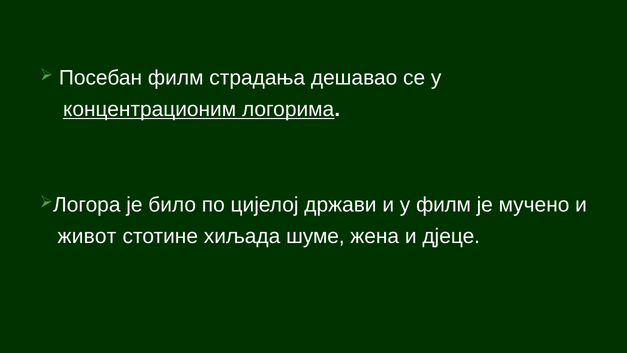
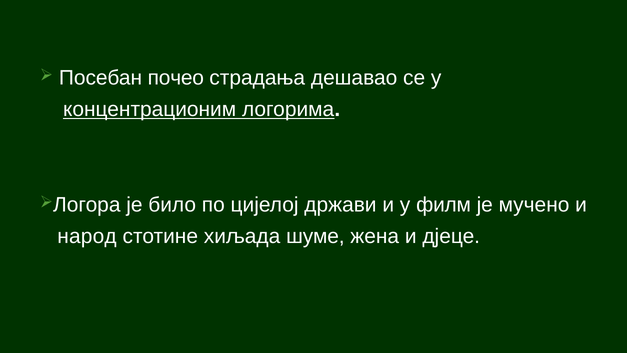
Посебан филм: филм -> почео (176, 78)
живот: живот -> народ (87, 236)
